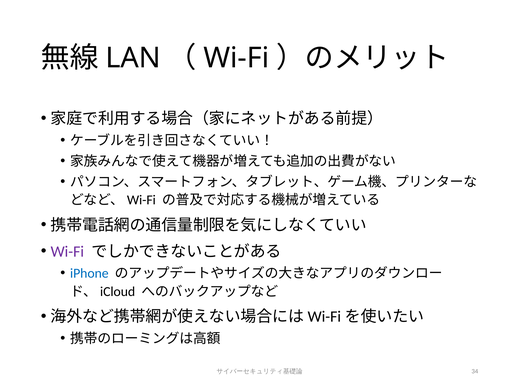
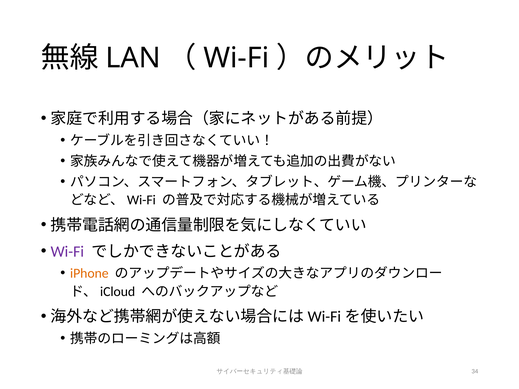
iPhone colour: blue -> orange (89, 274)
